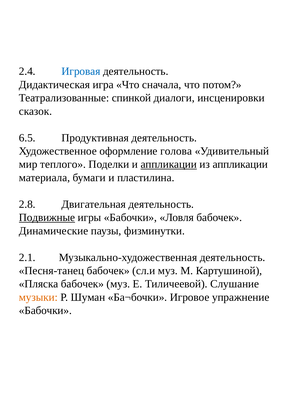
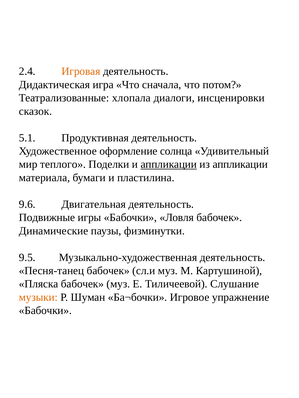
Игровая colour: blue -> orange (81, 71)
спинкой: спинкой -> хлопала (131, 98)
6.5: 6.5 -> 5.1 (27, 138)
голова: голова -> солнца (176, 151)
2.8: 2.8 -> 9.6 (27, 205)
Подвижные underline: present -> none (47, 218)
2.1: 2.1 -> 9.5 (27, 258)
